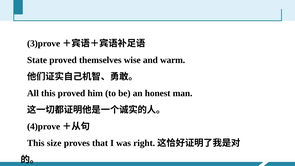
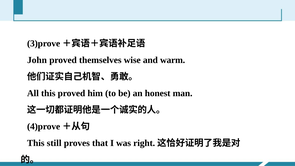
State: State -> John (37, 60)
size: size -> still (54, 143)
